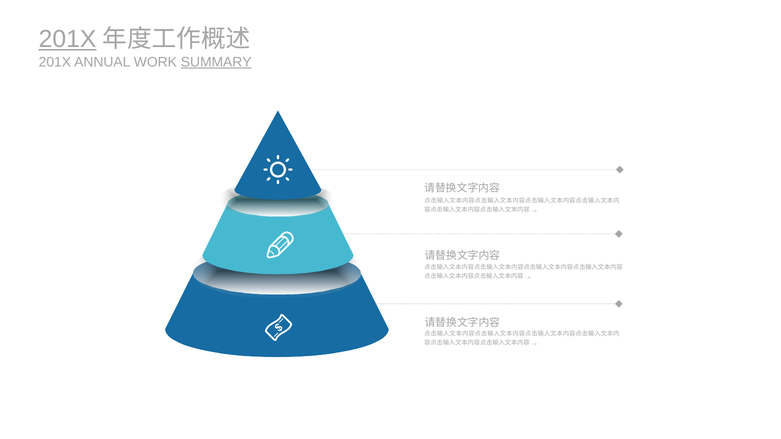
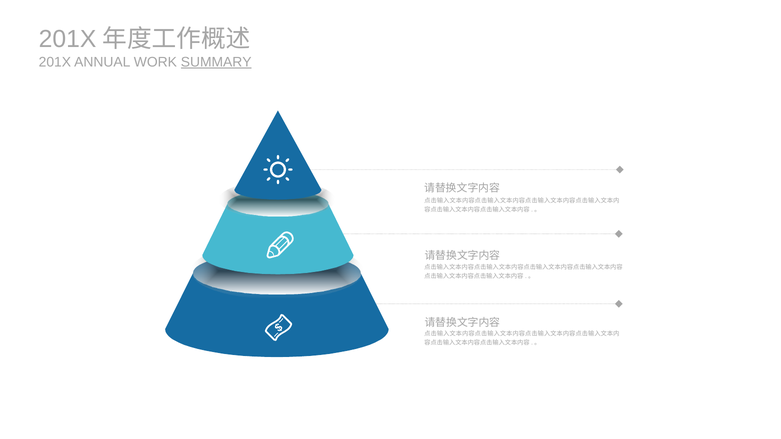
201X underline: present -> none (68, 39)
